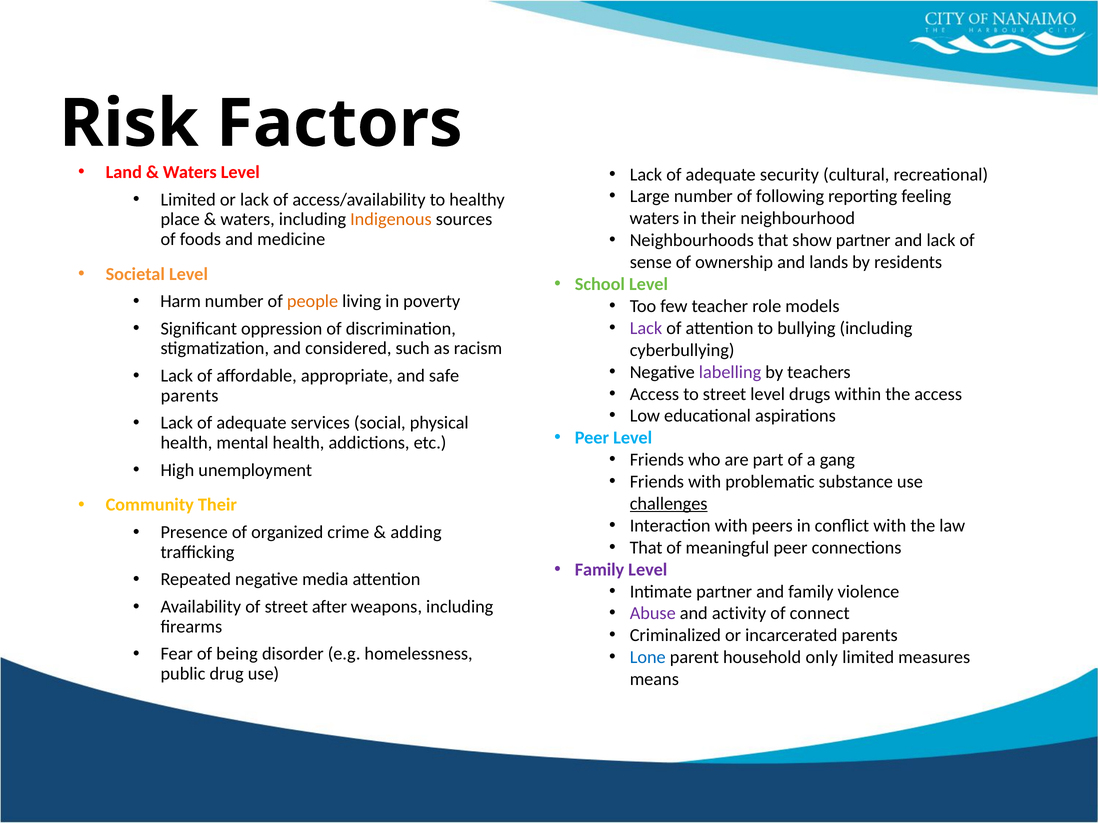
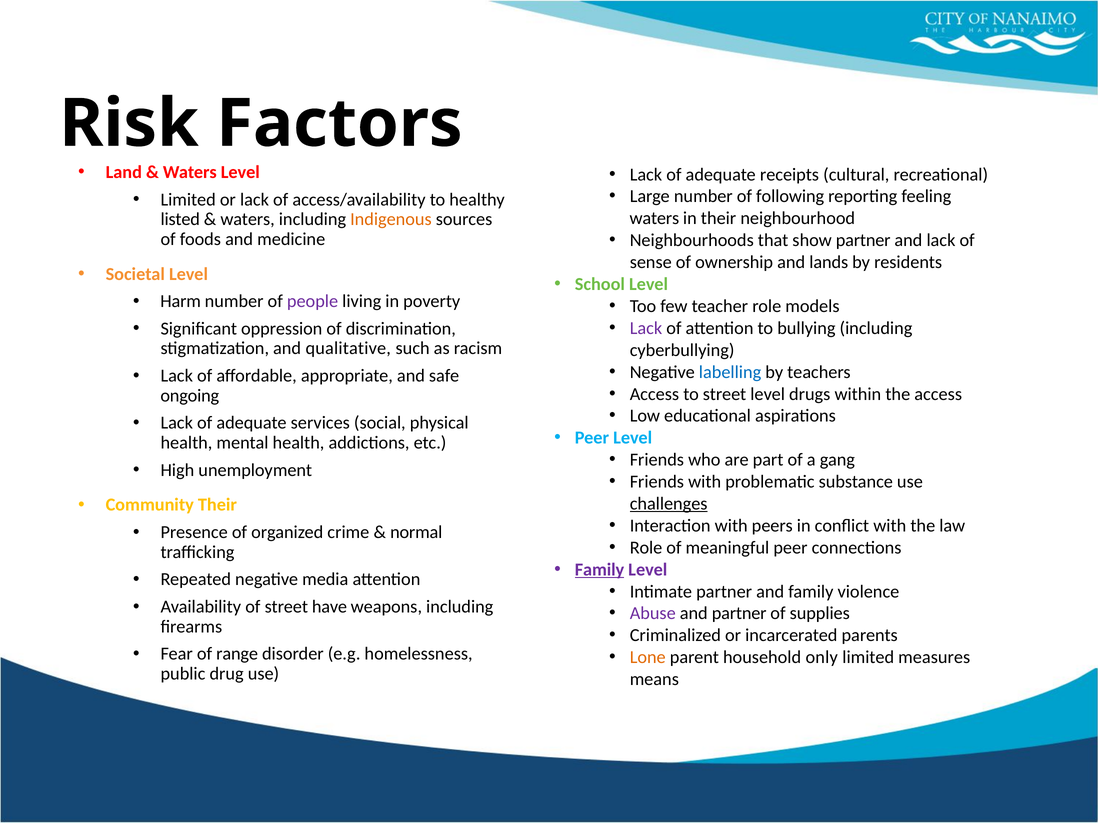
security: security -> receipts (789, 175)
place: place -> listed (180, 219)
people colour: orange -> purple (313, 302)
considered: considered -> qualitative (348, 349)
labelling colour: purple -> blue (730, 372)
parents: parents -> ongoing (190, 396)
adding: adding -> normal (416, 533)
That: That -> Role (646, 548)
Family underline: none -> present (600, 570)
after: after -> have (329, 607)
and activity: activity -> partner (739, 614)
connect: connect -> supplies (820, 614)
being: being -> range (237, 654)
Lone colour: blue -> orange (648, 658)
